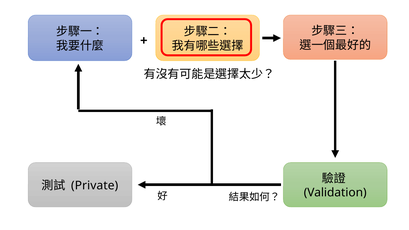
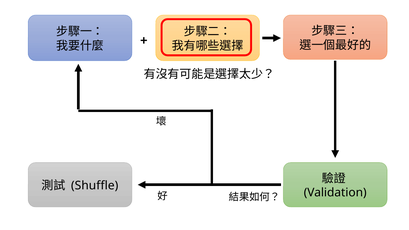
Private: Private -> Shuffle (95, 186)
